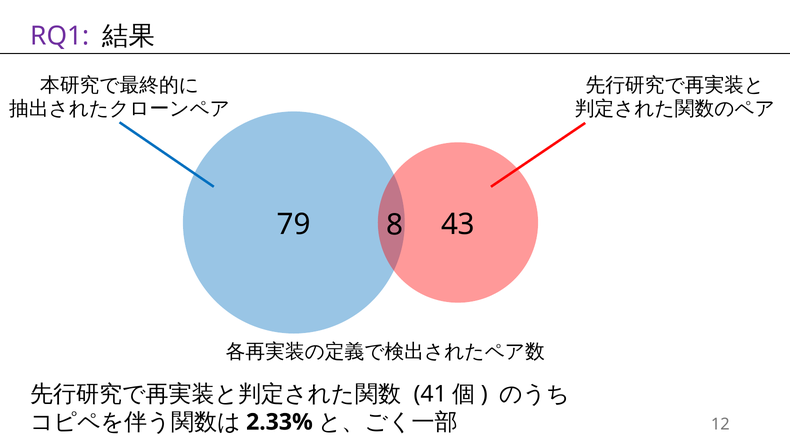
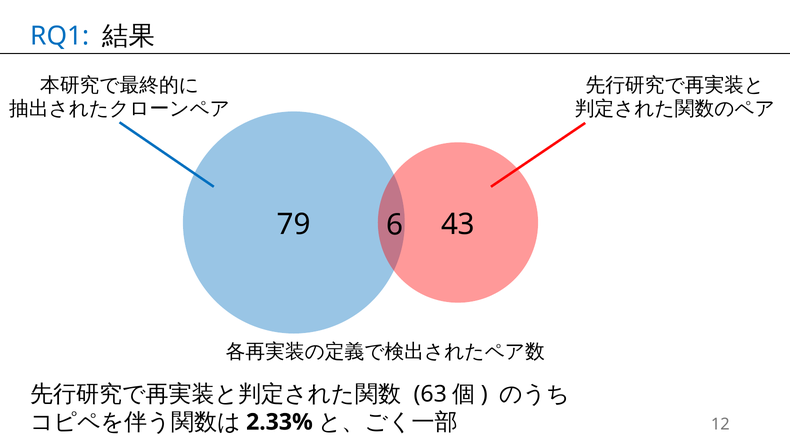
RQ1 colour: purple -> blue (60, 36)
8: 8 -> 6 (395, 225)
41: 41 -> 63 (430, 394)
